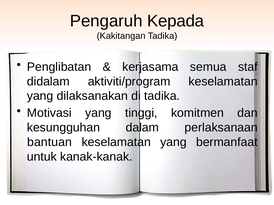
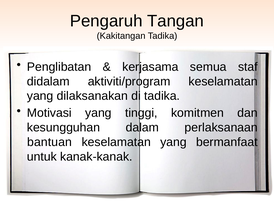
Kepada: Kepada -> Tangan (176, 21)
